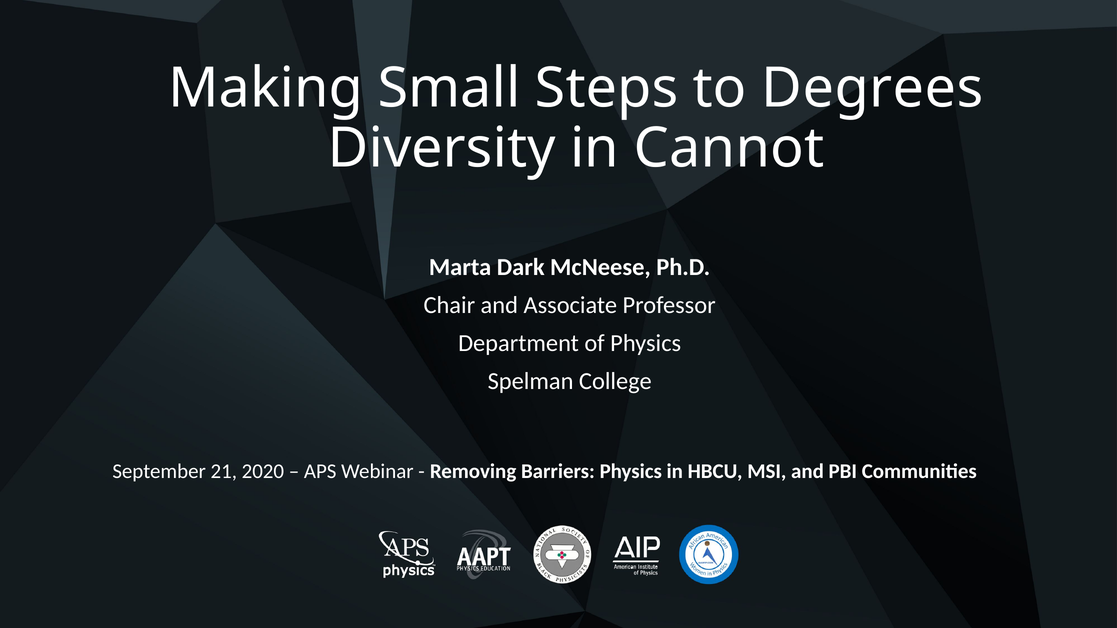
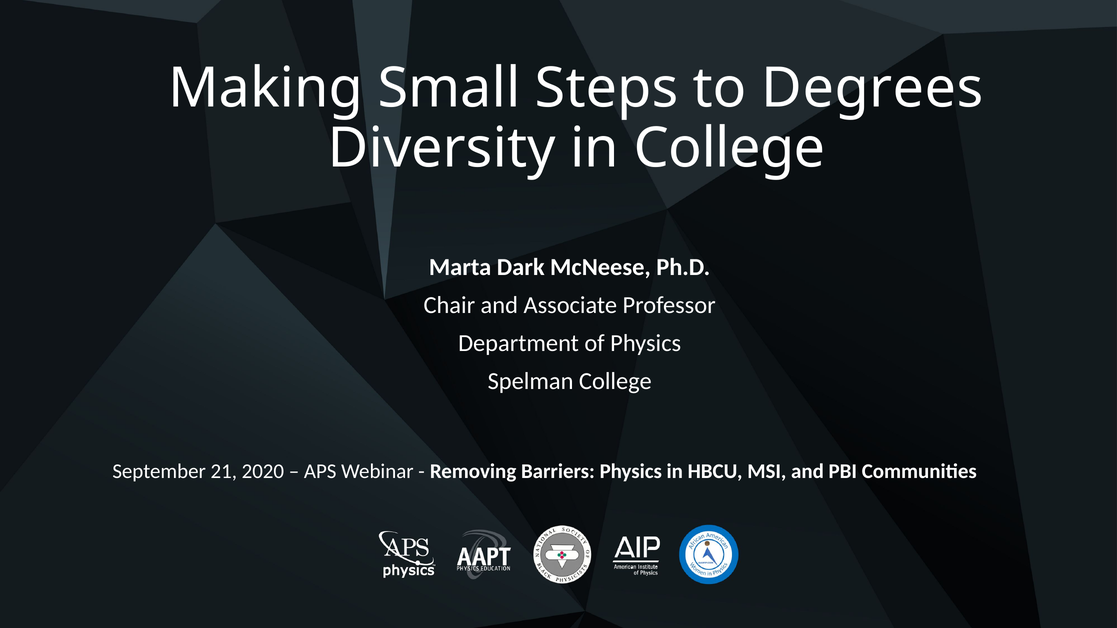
in Cannot: Cannot -> College (729, 149)
